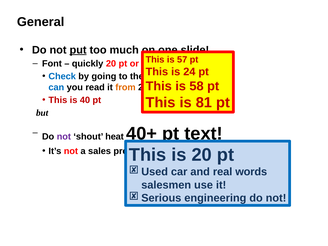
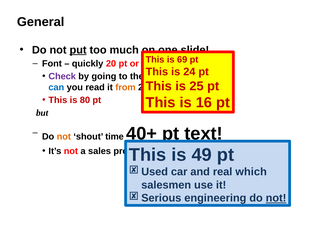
57: 57 -> 69 (182, 60)
Check colour: blue -> purple (62, 76)
58: 58 -> 25 (197, 86)
40: 40 -> 80 (85, 100)
81: 81 -> 16 (204, 103)
not colour: purple -> orange (64, 137)
heat: heat -> time (115, 137)
is 20: 20 -> 49 (202, 155)
real words: words -> which (251, 172)
not underline: none -> present (276, 198)
